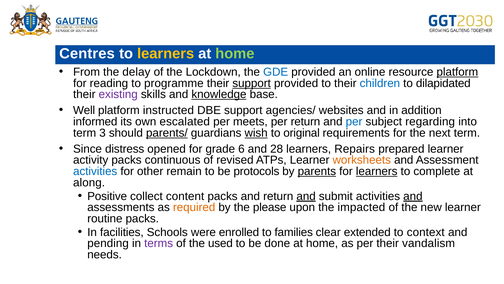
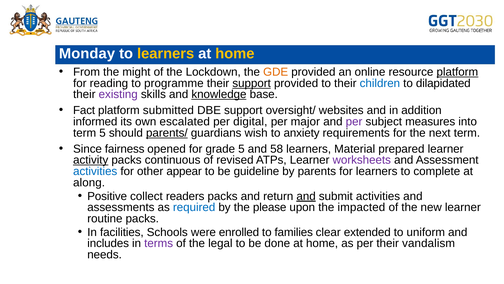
Centres: Centres -> Monday (87, 53)
home colour: light green -> yellow (235, 53)
delay: delay -> might (136, 72)
GDE colour: blue -> orange (276, 72)
Well: Well -> Fact (84, 110)
instructed: instructed -> submitted (168, 110)
agencies/: agencies/ -> oversight/ (291, 110)
meets: meets -> digital (250, 121)
per return: return -> major (305, 121)
per colour: blue -> purple (354, 121)
regarding: regarding -> measures (430, 121)
term 3: 3 -> 5 (103, 133)
wish underline: present -> none (256, 133)
original: original -> anxiety (302, 133)
distress: distress -> fairness (125, 149)
grade 6: 6 -> 5 (241, 149)
28: 28 -> 58 (277, 149)
Repairs: Repairs -> Material (355, 149)
activity underline: none -> present (91, 160)
worksheets colour: orange -> purple (362, 160)
remain: remain -> appear (184, 171)
protocols: protocols -> guideline (256, 171)
parents underline: present -> none (317, 171)
learners underline: present -> none (377, 171)
content: content -> readers (185, 196)
and underline: present -> none (413, 196)
required colour: orange -> blue (194, 207)
context: context -> uniform (426, 232)
pending: pending -> includes (108, 243)
used: used -> legal (220, 243)
